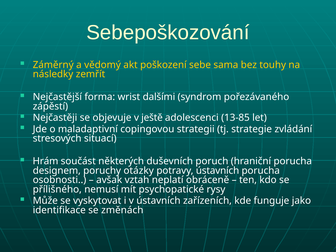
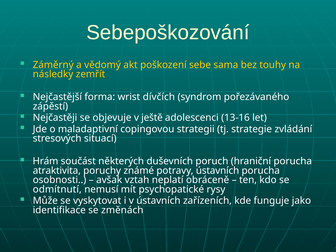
dalšími: dalšími -> dívčích (159, 97)
13-85: 13-85 -> 13-16 (235, 118)
designem: designem -> atraktivita (57, 171)
otázky: otázky -> známé (139, 171)
přílišného: přílišného -> odmítnutí (57, 189)
